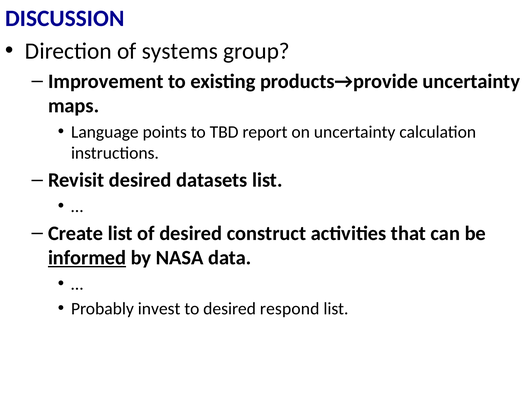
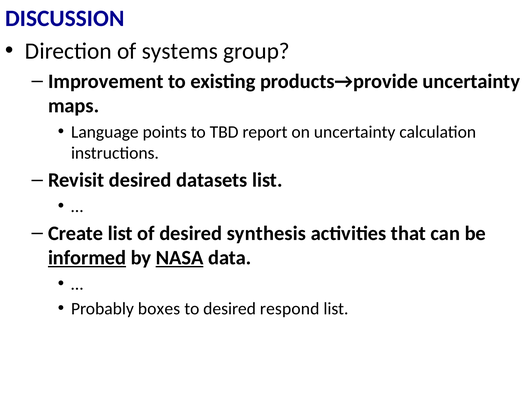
construct: construct -> synthesis (266, 233)
NASA underline: none -> present (180, 258)
invest: invest -> boxes (159, 308)
